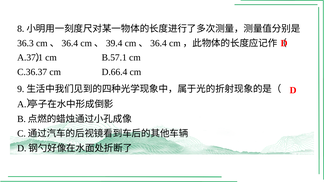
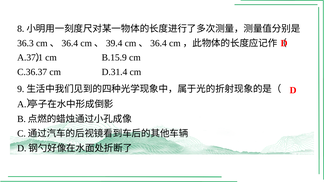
B.57.1: B.57.1 -> B.15.9 (114, 58)
D.66.4: D.66.4 -> D.31.4 (114, 72)
